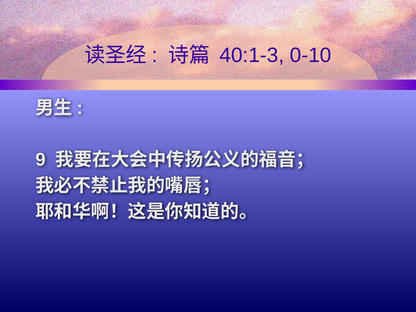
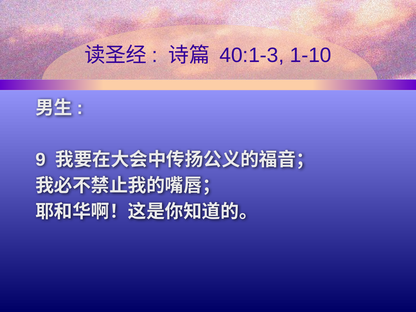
0-10: 0-10 -> 1-10 (311, 55)
